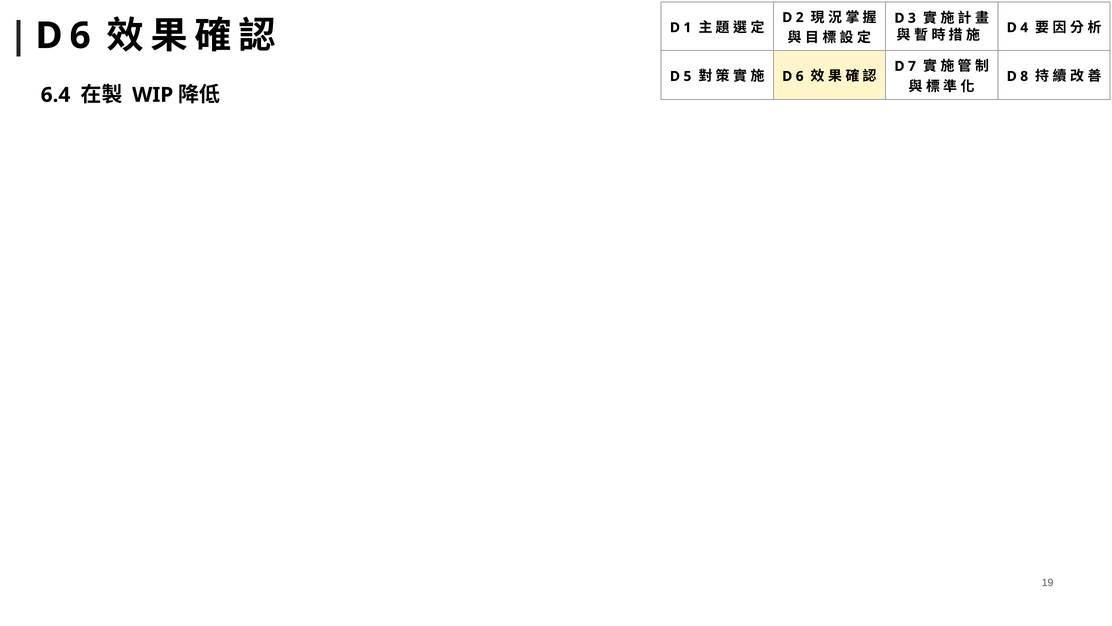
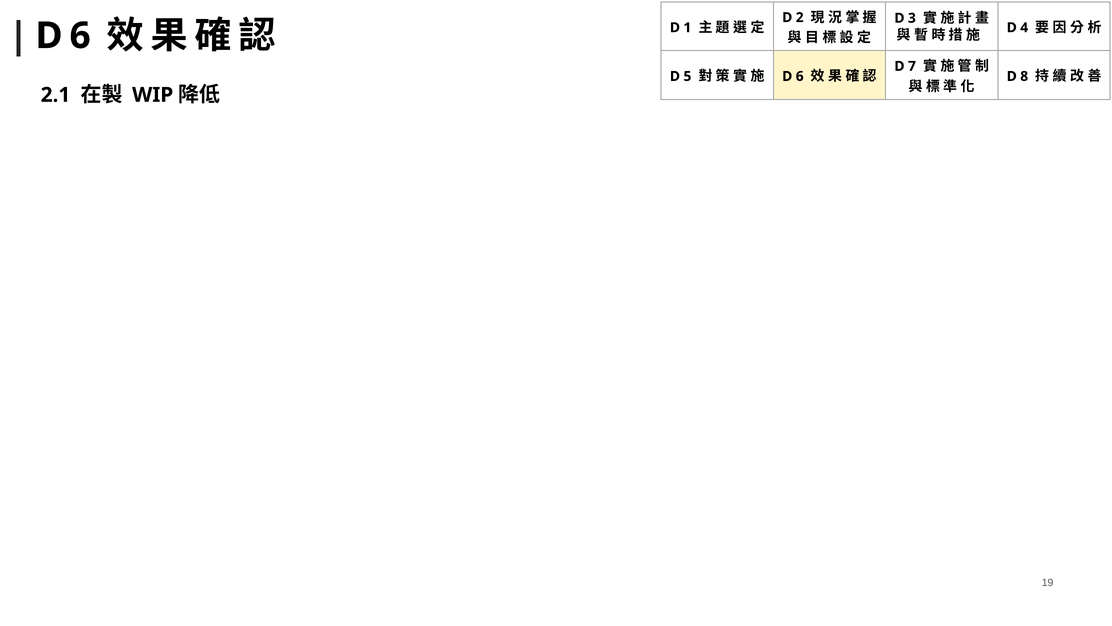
6.4: 6.4 -> 2.1 (55, 95)
